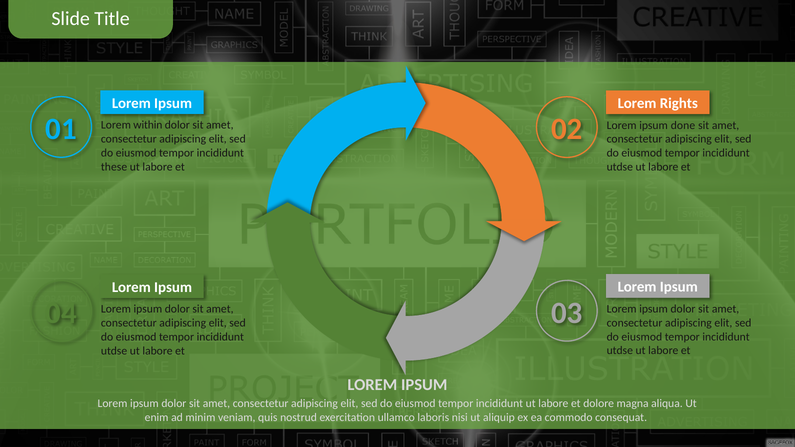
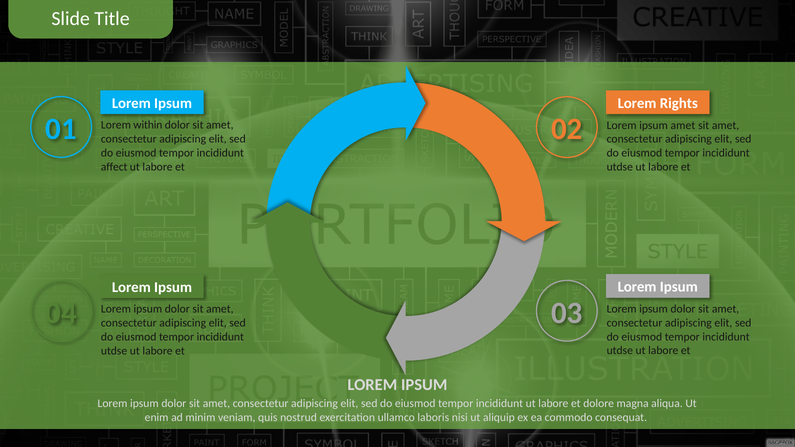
ipsum done: done -> amet (683, 125)
these: these -> affect (114, 167)
